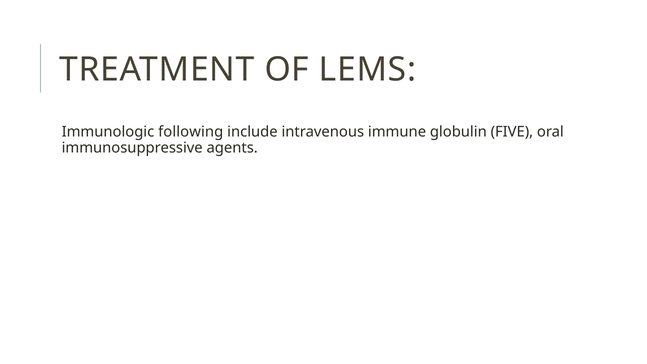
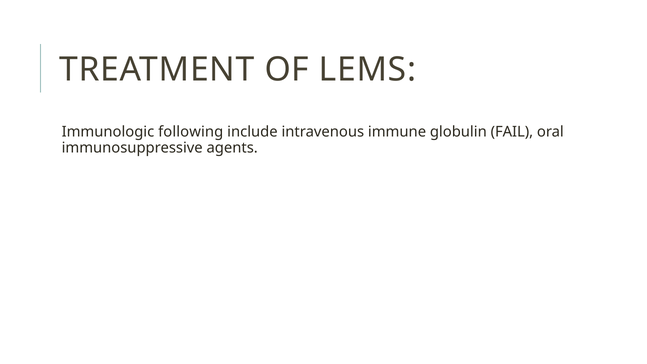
FIVE: FIVE -> FAIL (512, 132)
